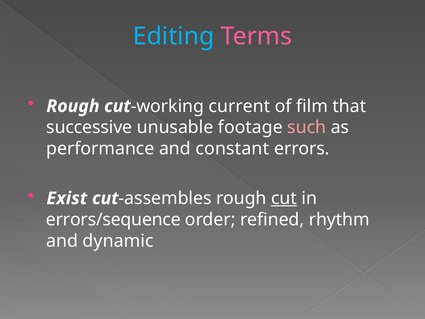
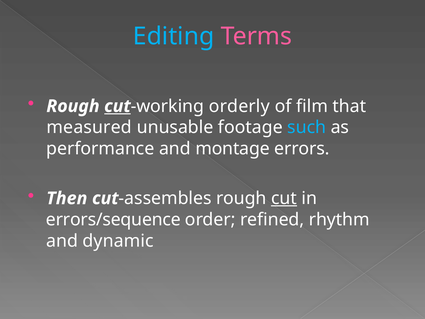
cut underline: none -> present (117, 106)
current: current -> orderly (239, 106)
successive: successive -> measured (89, 127)
such colour: pink -> light blue (307, 127)
constant: constant -> montage (233, 149)
Exist: Exist -> Then (67, 198)
